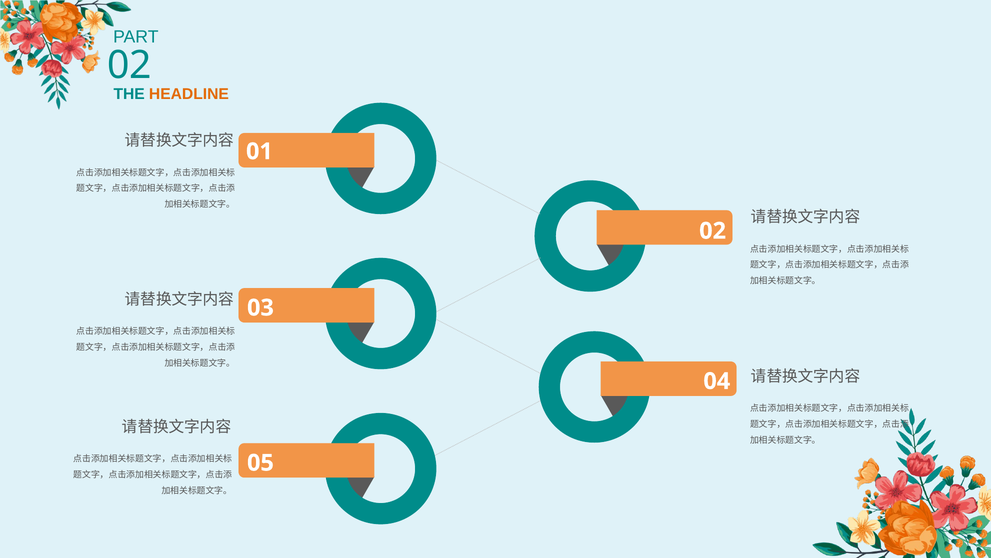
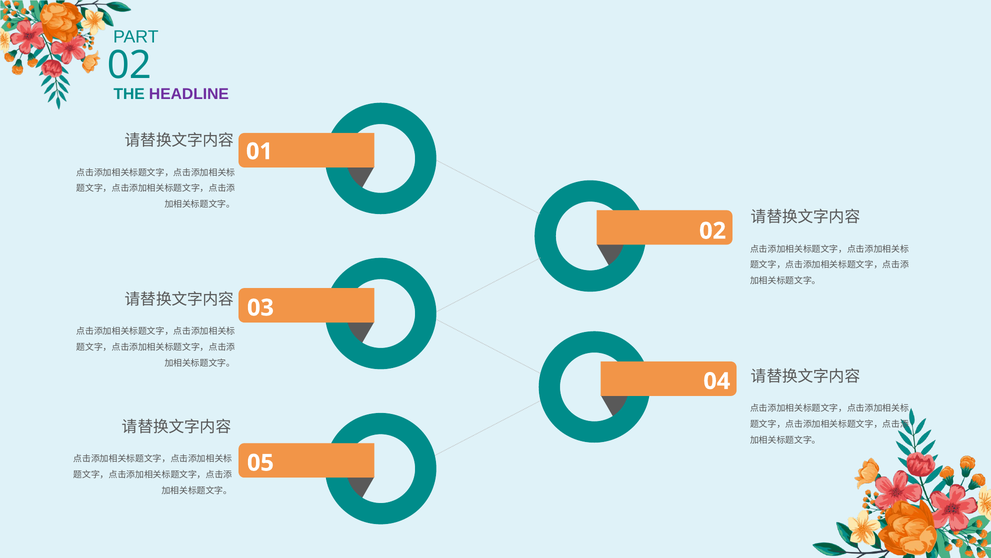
HEADLINE colour: orange -> purple (189, 94)
